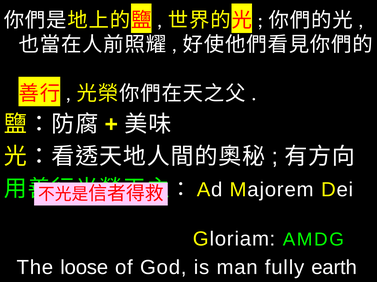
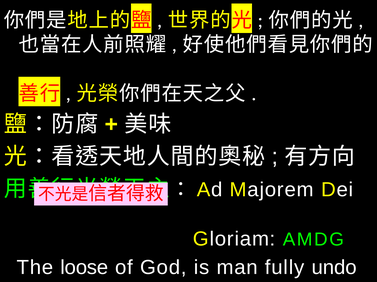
earth: earth -> undo (334, 268)
